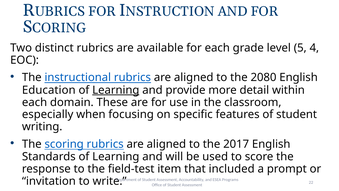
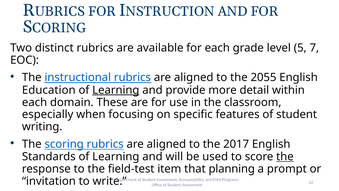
4: 4 -> 7 (314, 48)
2080: 2080 -> 2055 (263, 77)
the underline: none -> present (285, 156)
included: included -> planning (232, 169)
